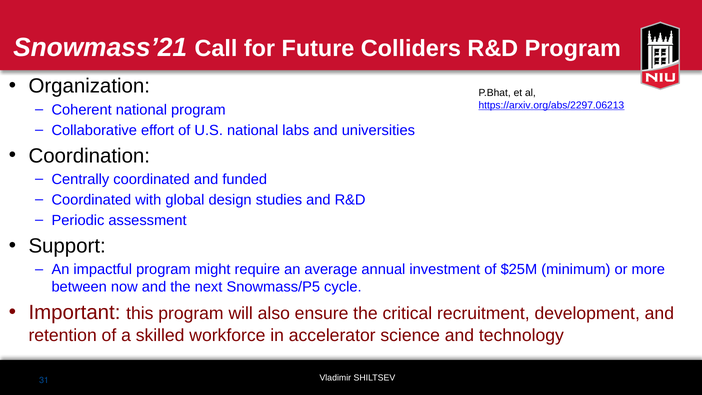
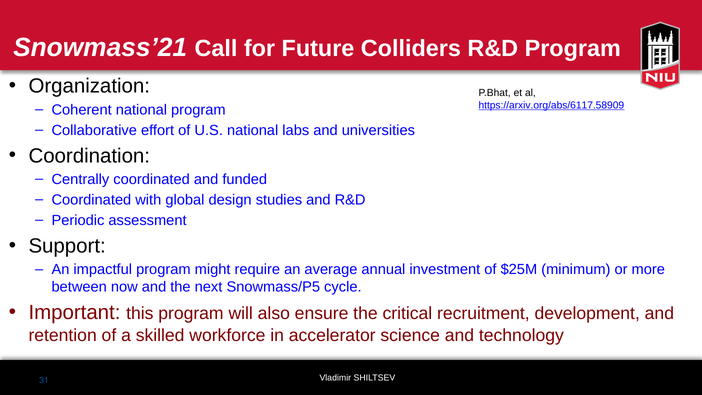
https://arxiv.org/abs/2297.06213: https://arxiv.org/abs/2297.06213 -> https://arxiv.org/abs/6117.58909 (551, 105)
